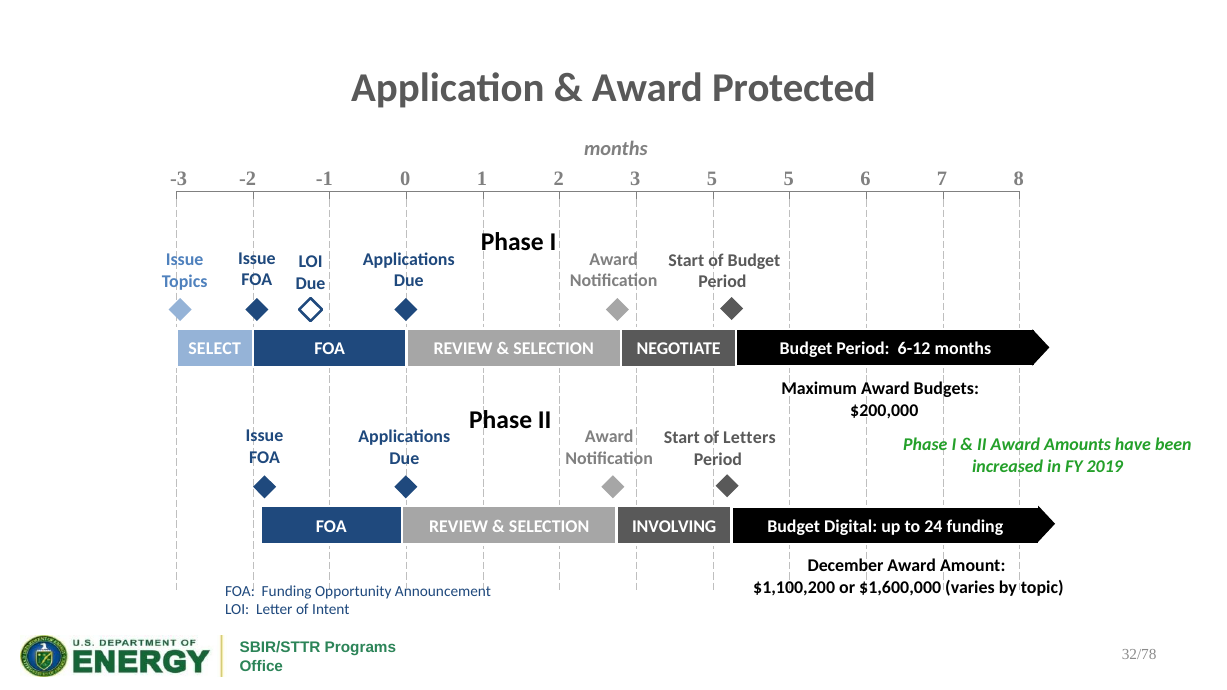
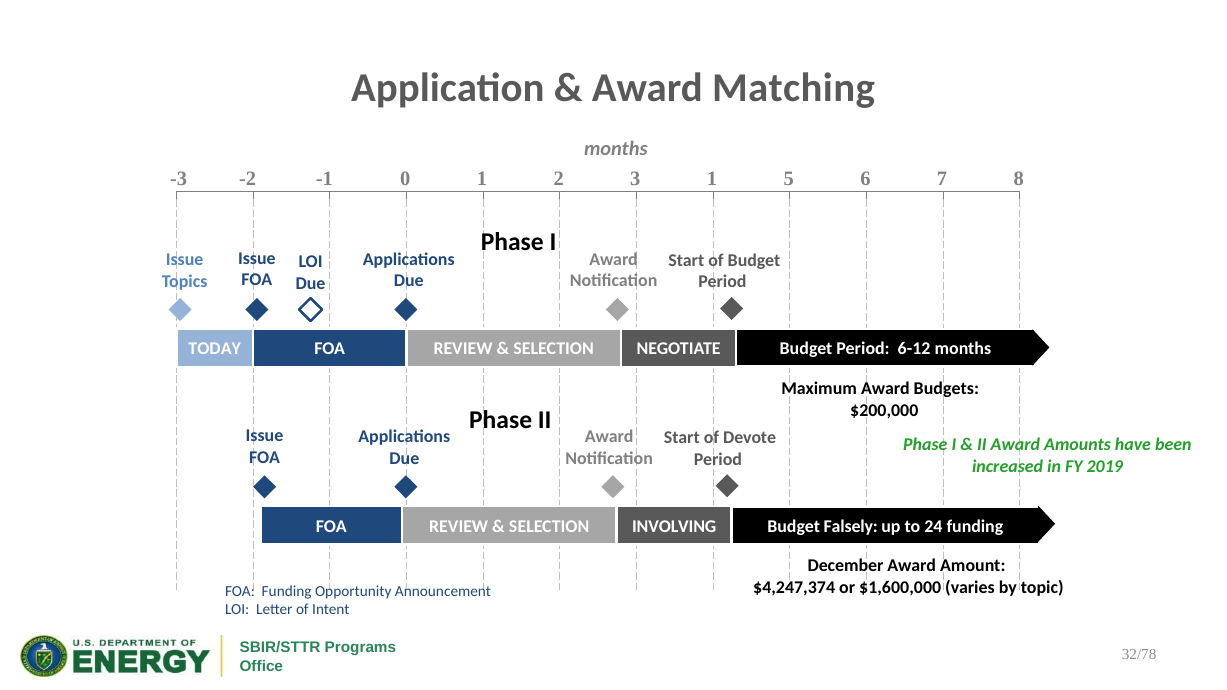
Protected: Protected -> Matching (794, 88)
3 5: 5 -> 1 (712, 179)
SELECT: SELECT -> TODAY (215, 349)
Letters: Letters -> Devote (750, 438)
Digital: Digital -> Falsely (851, 527)
$1,100,200: $1,100,200 -> $4,247,374 (794, 587)
